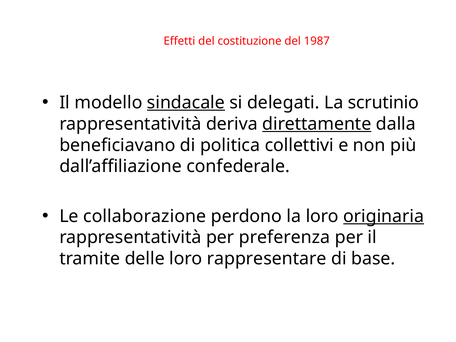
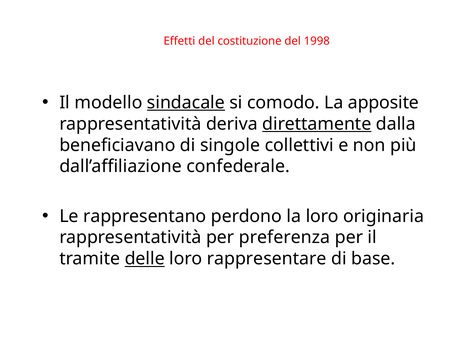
1987: 1987 -> 1998 (317, 41)
delegati: delegati -> comodo (283, 103)
scrutinio: scrutinio -> apposite (383, 103)
politica: politica -> singole (230, 145)
collaborazione: collaborazione -> rappresentano (145, 216)
originaria underline: present -> none (384, 216)
delle underline: none -> present (145, 259)
